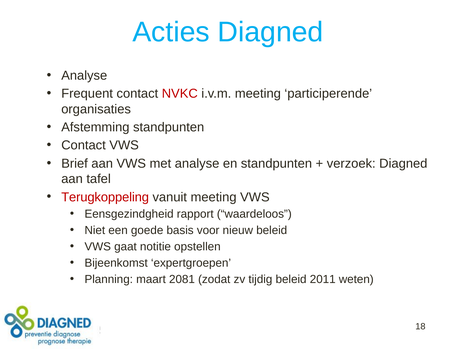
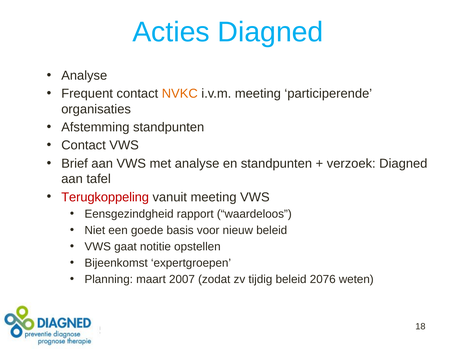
NVKC colour: red -> orange (180, 94)
2081: 2081 -> 2007 (182, 279)
2011: 2011 -> 2076 (323, 279)
